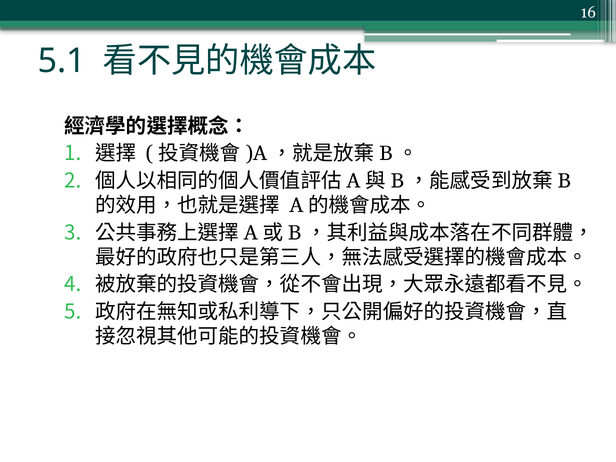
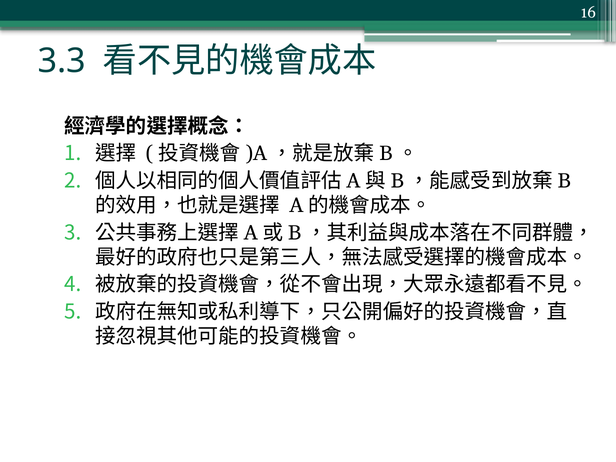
5.1: 5.1 -> 3.3 (62, 61)
